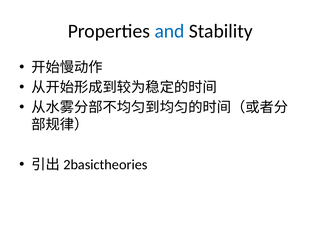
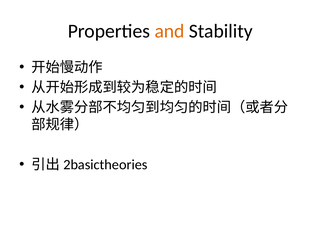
and colour: blue -> orange (170, 31)
